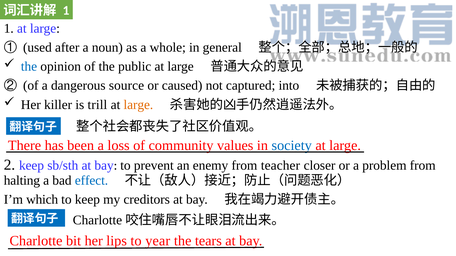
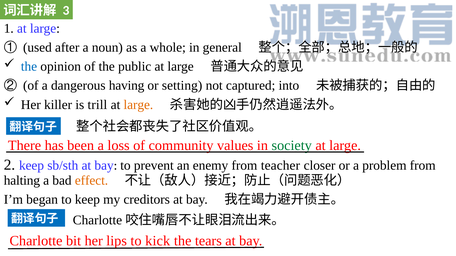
1: 1 -> 3 (66, 11)
source: source -> having (127, 86)
caused: caused -> setting (182, 86)
society colour: blue -> green (292, 146)
effect colour: blue -> orange (91, 181)
which: which -> began (42, 200)
year: year -> kick (158, 241)
